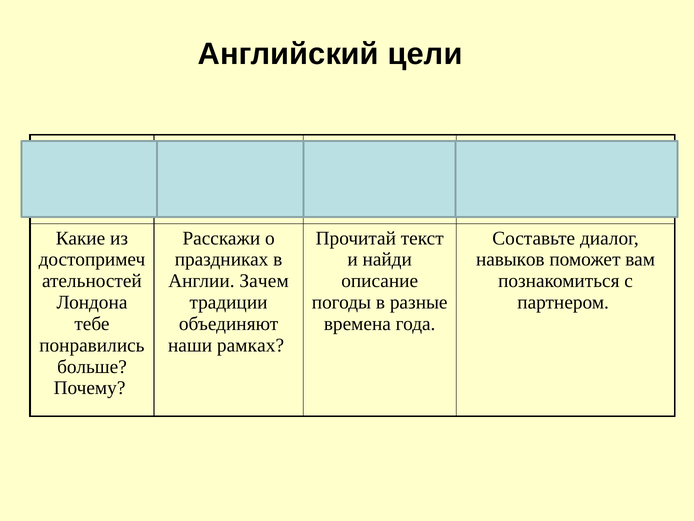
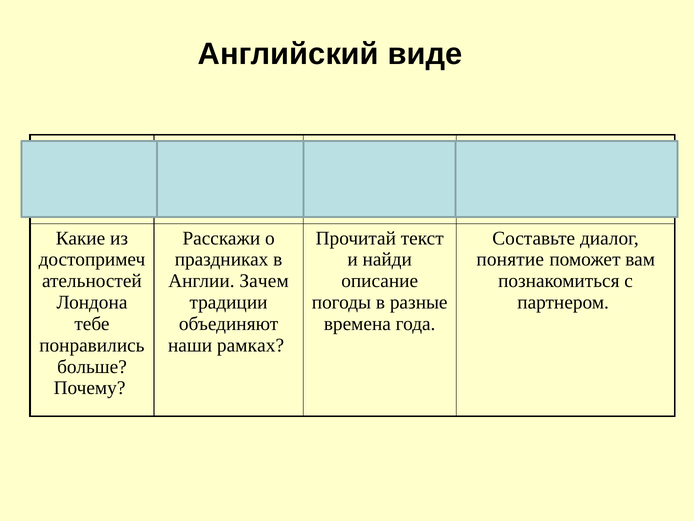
цели: цели -> виде (425, 54)
навыков: навыков -> понятие (510, 259)
